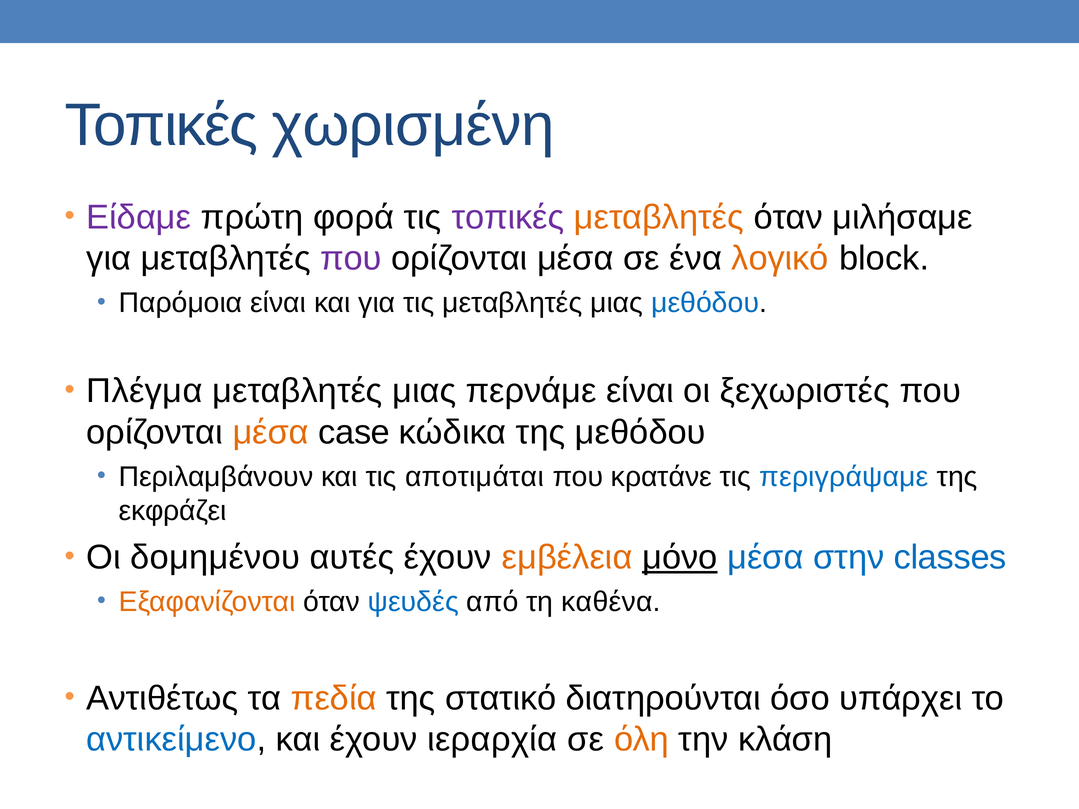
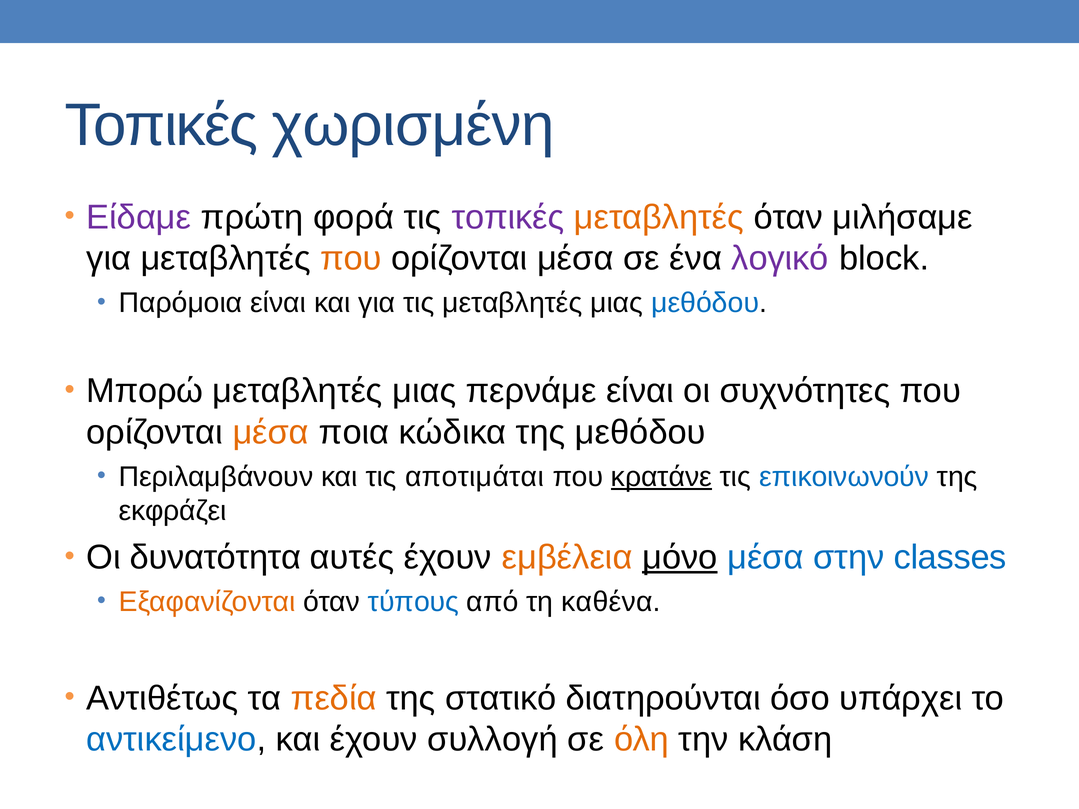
που colour: purple -> orange (351, 259)
λογικό colour: orange -> purple (780, 259)
Πλέγμα: Πλέγμα -> Μπορώ (145, 391)
ξεχωριστές: ξεχωριστές -> συχνότητες (805, 391)
case: case -> ποια (354, 432)
κρατάνε underline: none -> present (661, 477)
περιγράψαμε: περιγράψαμε -> επικοινωνούν (844, 477)
δομημένου: δομημένου -> δυνατότητα (215, 558)
ψευδές: ψευδές -> τύπους (413, 602)
ιεραρχία: ιεραρχία -> συλλογή (492, 740)
